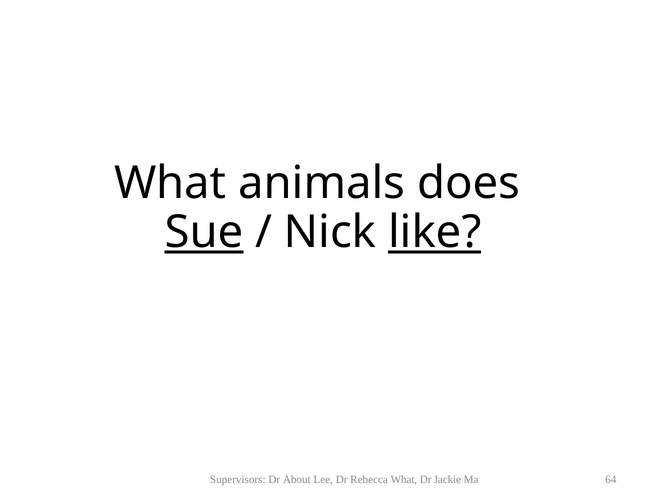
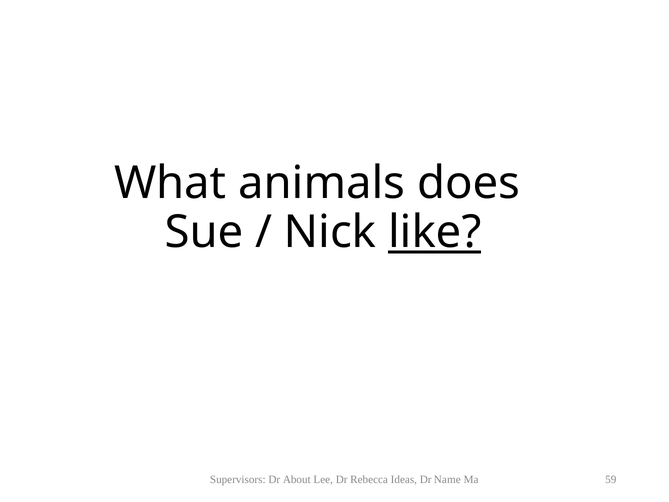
Sue underline: present -> none (204, 232)
Rebecca What: What -> Ideas (404, 479)
Jackie: Jackie -> Name (447, 479)
64: 64 -> 59 (611, 479)
